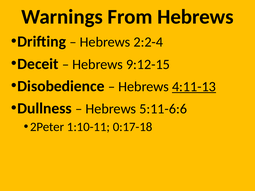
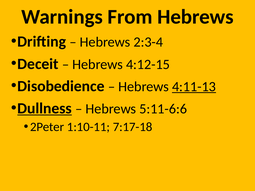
2:2-4: 2:2-4 -> 2:3-4 (148, 42)
9:12-15: 9:12-15 -> 4:12-15 (148, 64)
Dullness underline: none -> present (45, 108)
0:17-18: 0:17-18 -> 7:17-18 (133, 127)
